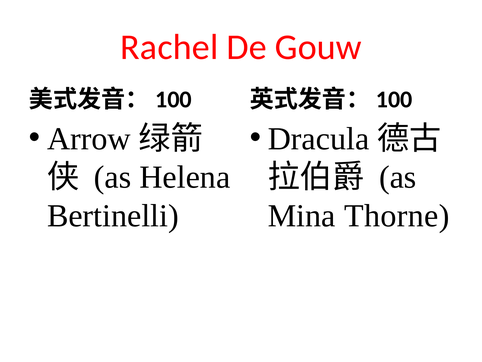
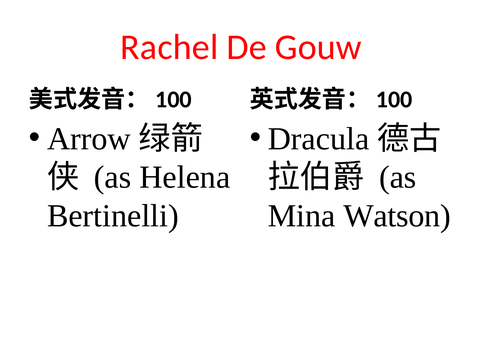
Thorne: Thorne -> Watson (397, 216)
